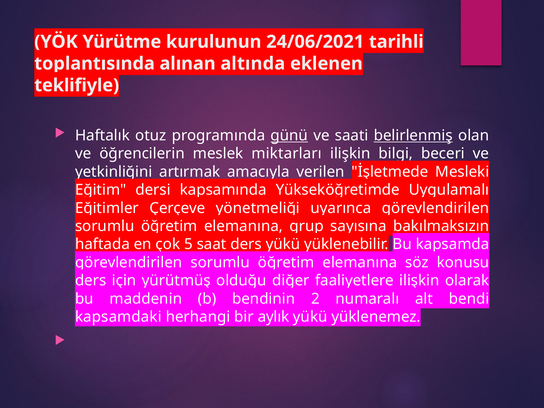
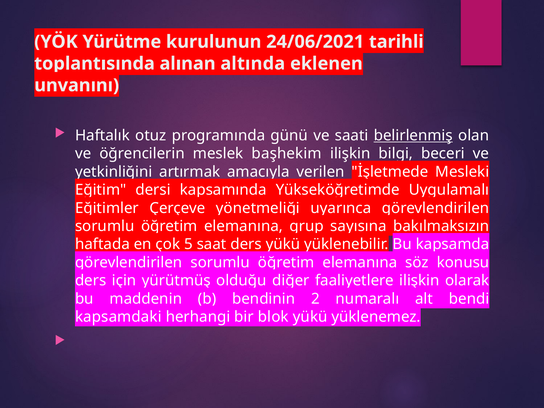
teklifiyle: teklifiyle -> unvanını (77, 85)
günü underline: present -> none (289, 135)
miktarları: miktarları -> başhekim (287, 154)
aylık: aylık -> blok (273, 317)
